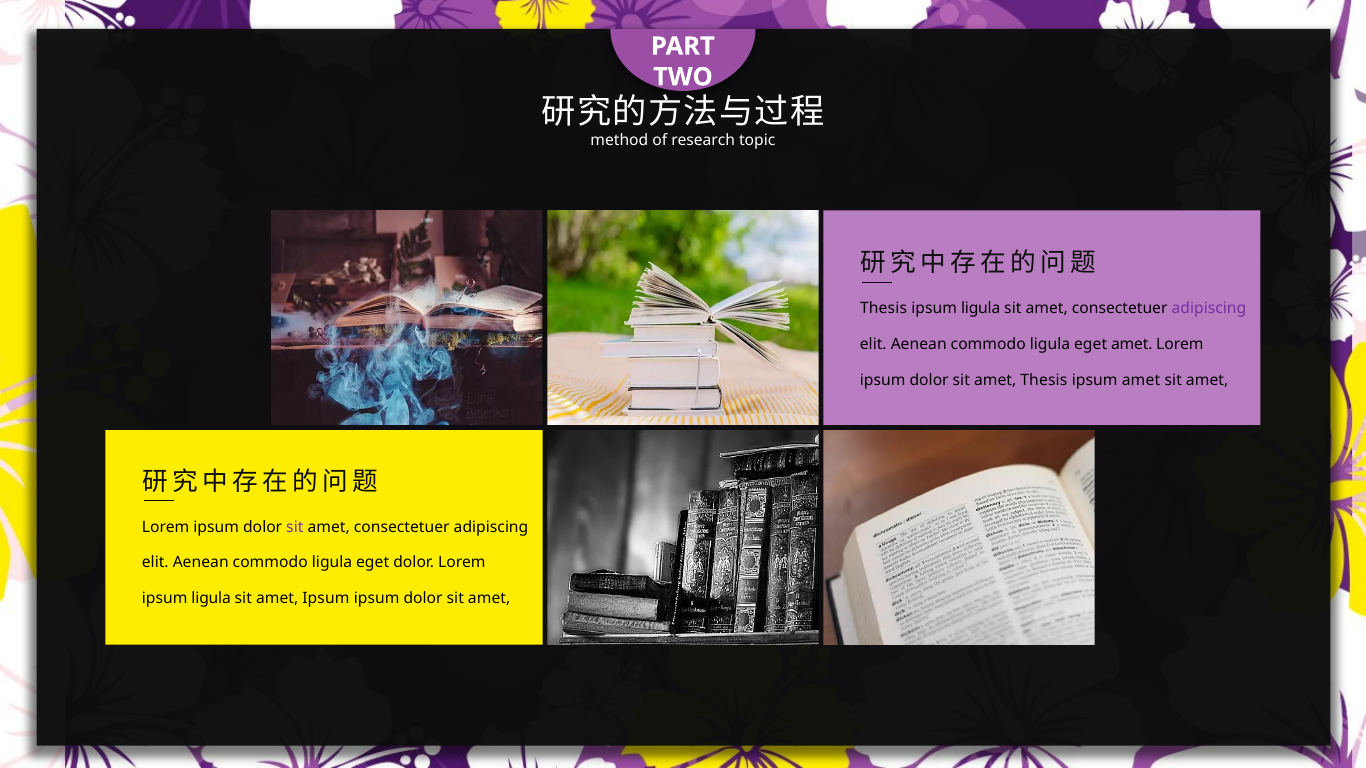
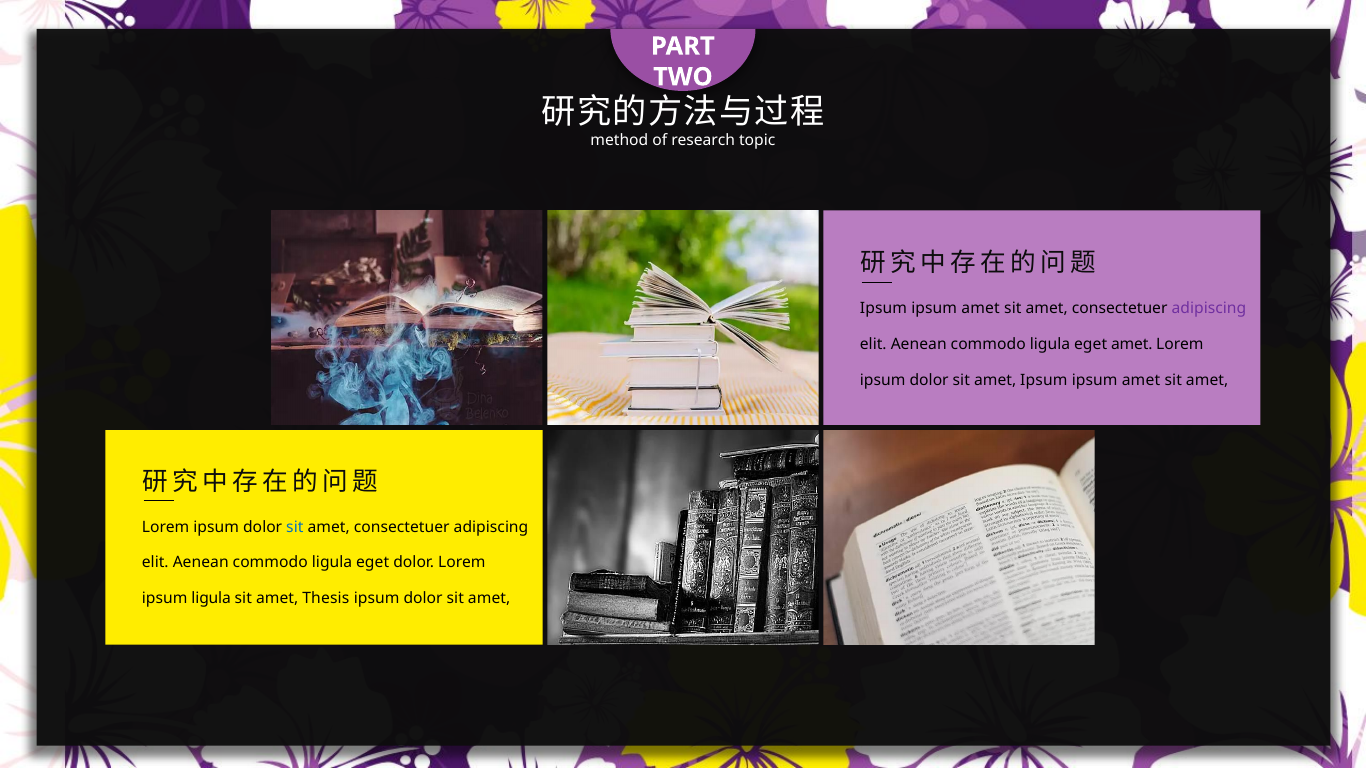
Thesis: Thesis -> Ipsum (884, 309)
ligula: ligula -> amet (981, 309)
amet Thesis: Thesis -> Ipsum (1044, 380)
sit colour: purple -> blue (295, 527)
amet Ipsum: Ipsum -> Thesis (326, 599)
